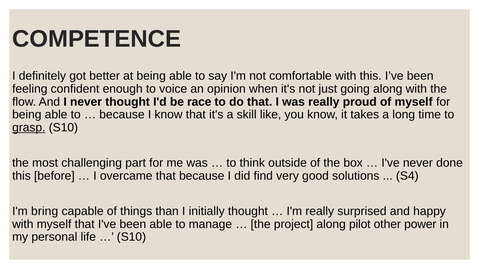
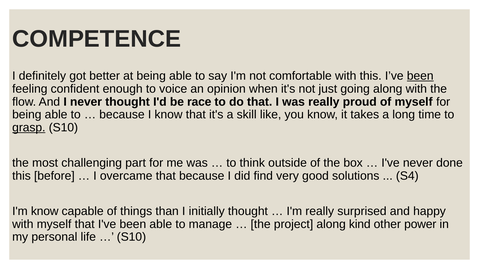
been underline: none -> present (420, 76)
I'm bring: bring -> know (45, 211)
pilot: pilot -> kind (360, 224)
